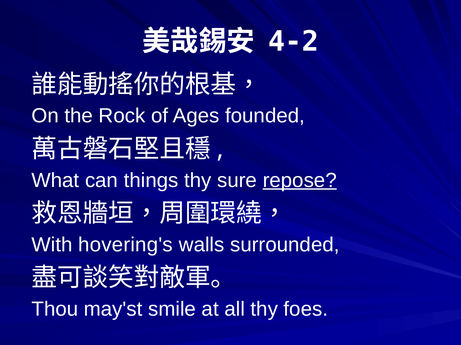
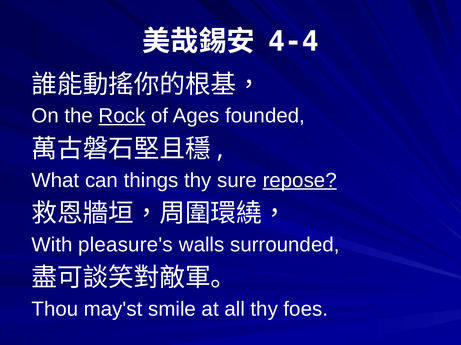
4-2: 4-2 -> 4-4 (293, 42)
Rock underline: none -> present (122, 116)
hovering's: hovering's -> pleasure's (126, 245)
